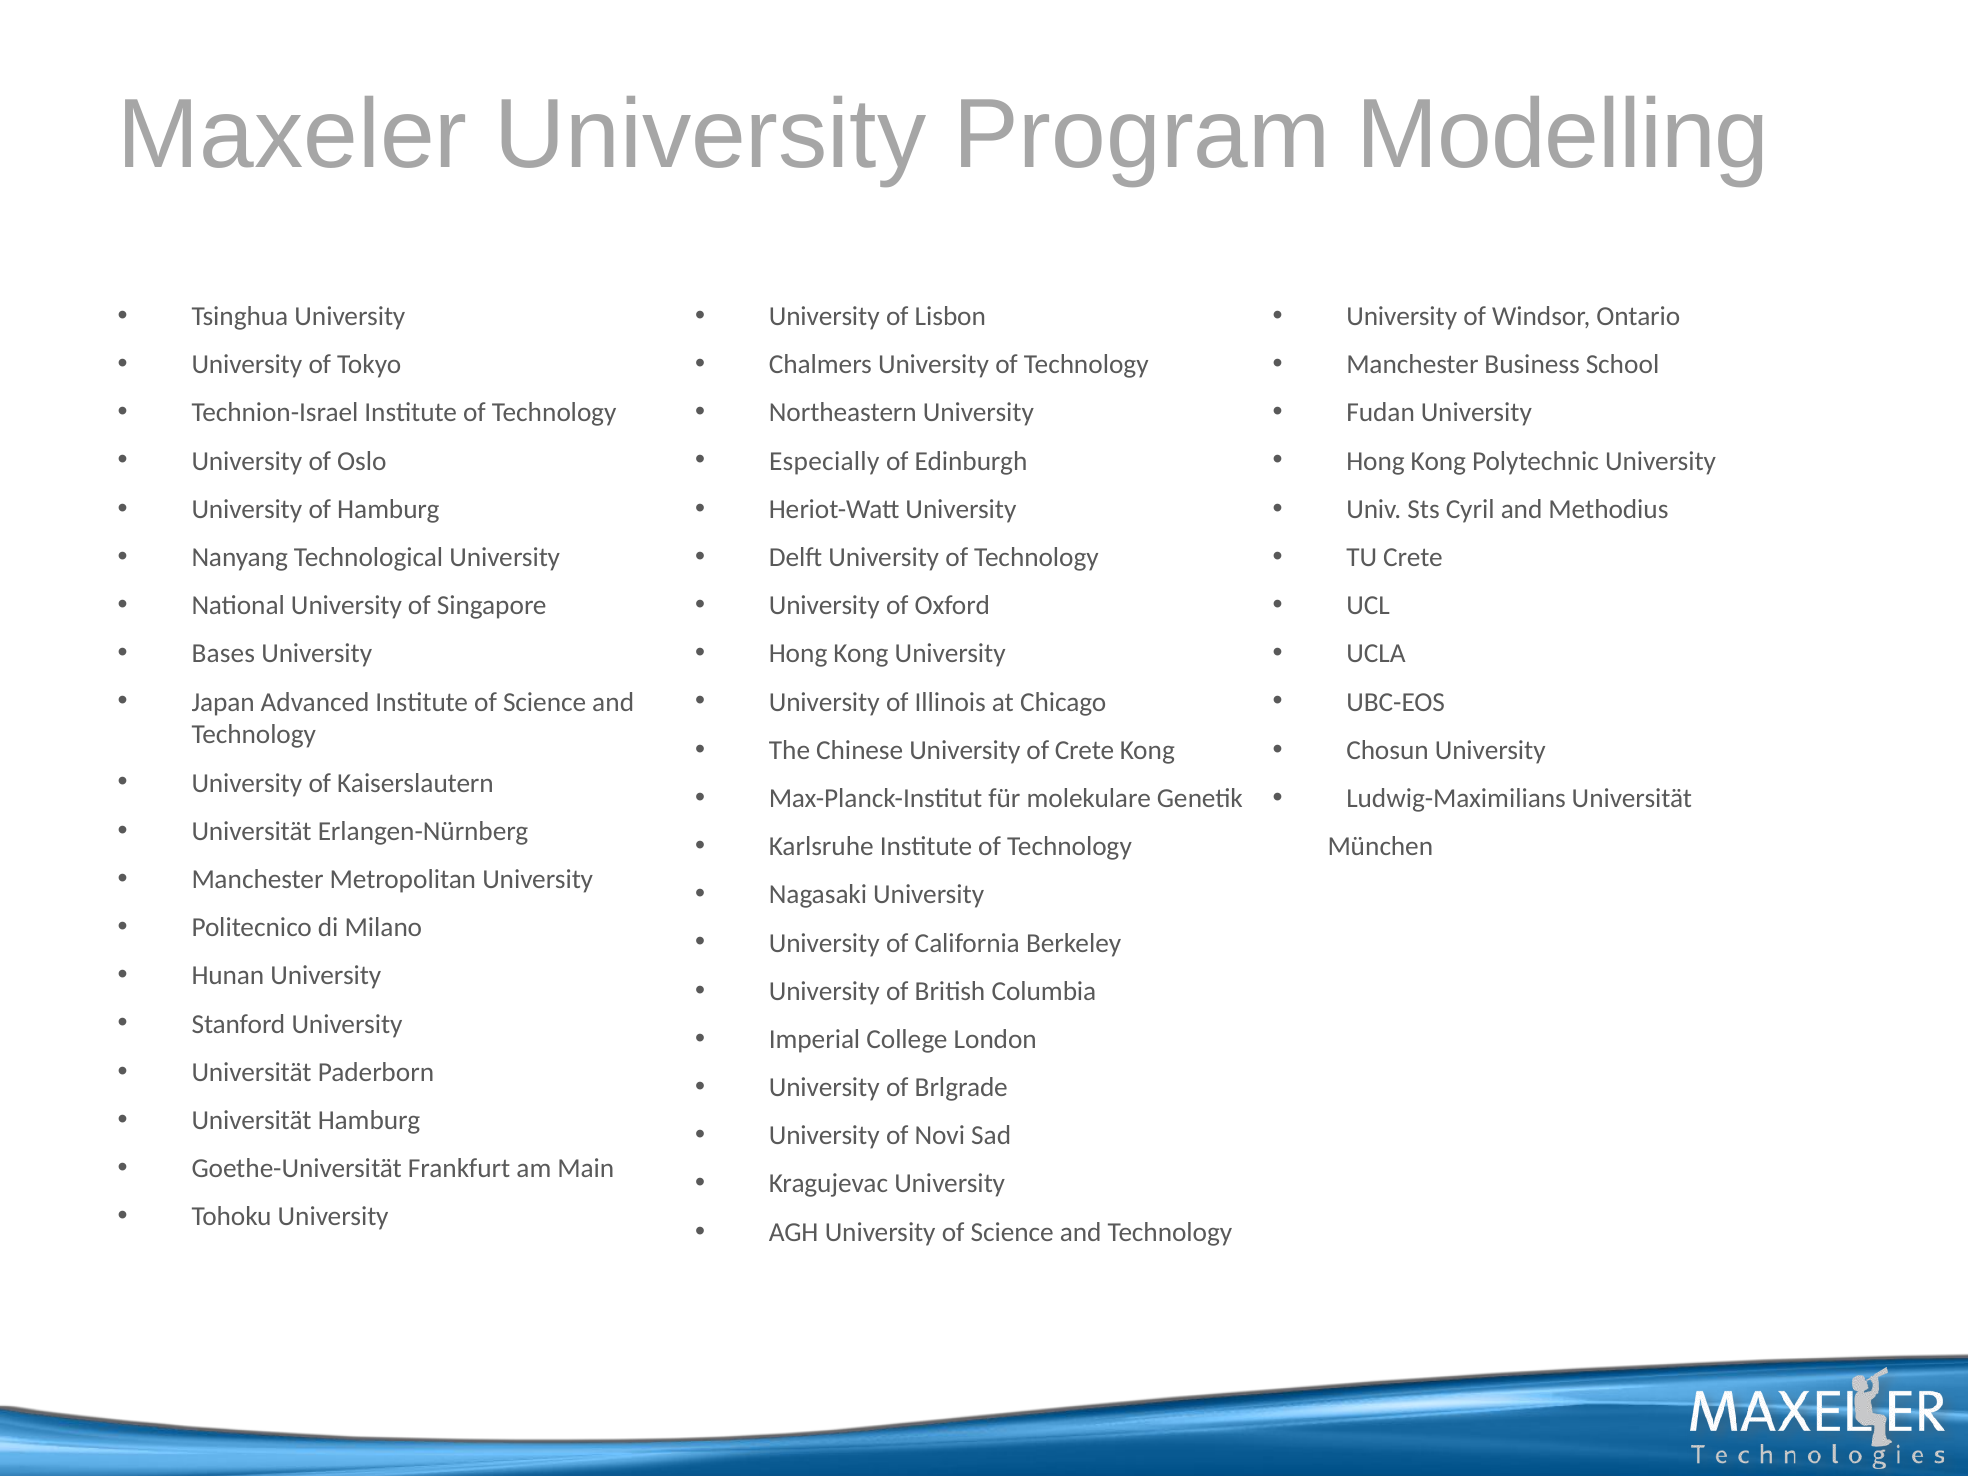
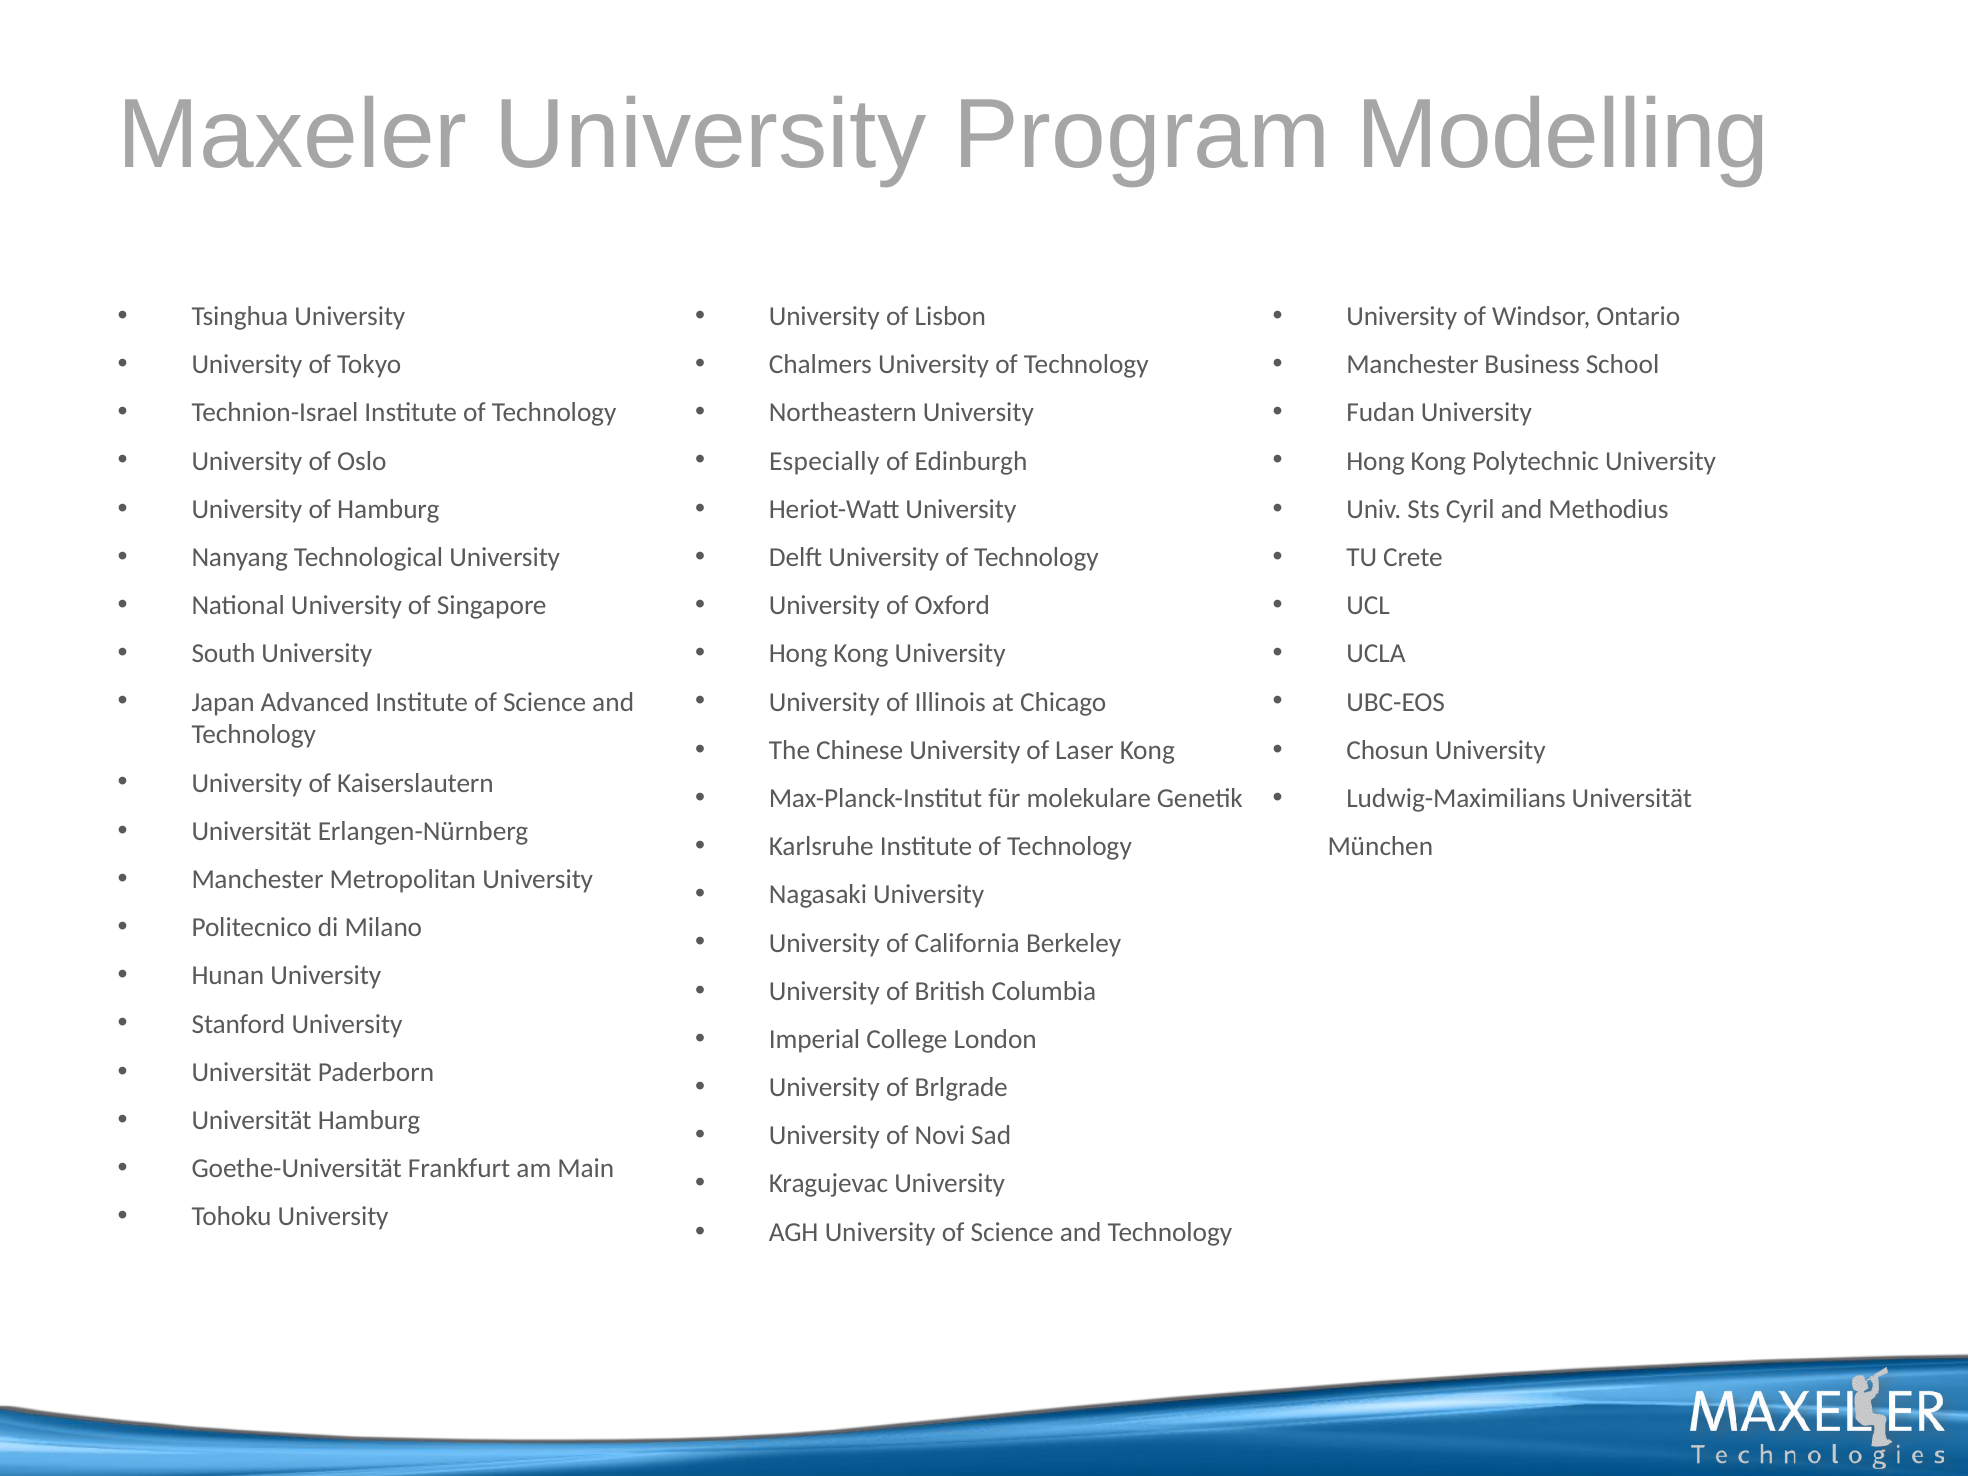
Bases: Bases -> South (223, 654)
of Crete: Crete -> Laser (1084, 750)
